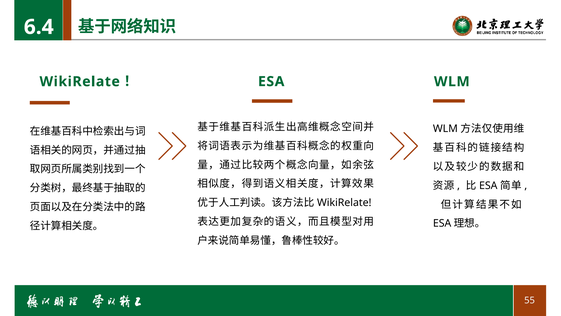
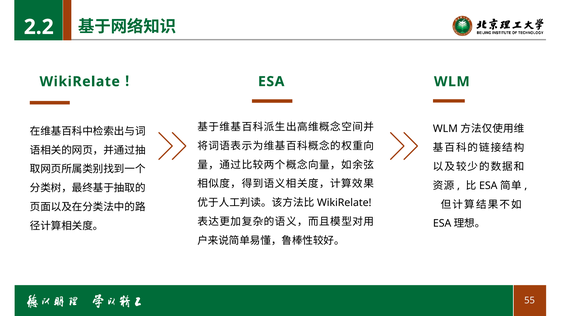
6.4: 6.4 -> 2.2 (39, 27)
